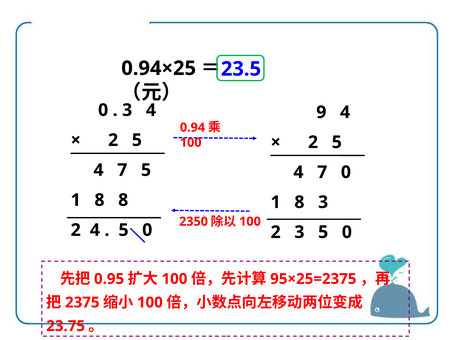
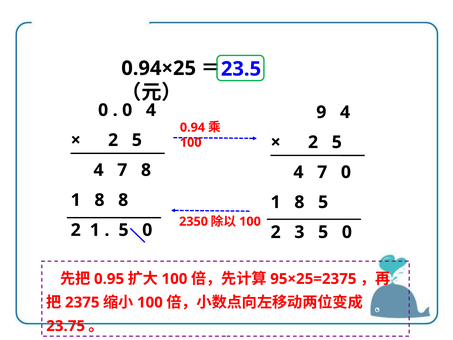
3: 3 -> 0 (127, 110)
7 5: 5 -> 8 (146, 170)
8 3: 3 -> 5 (323, 202)
2 4: 4 -> 1 (95, 230)
